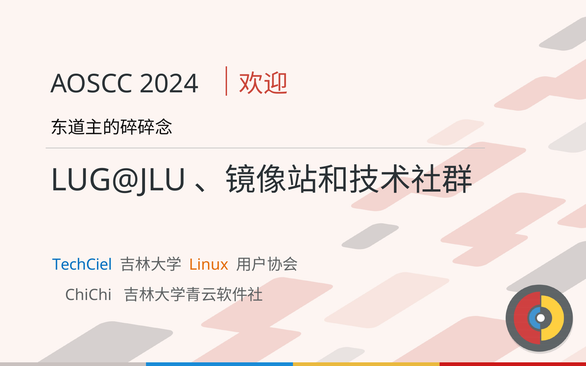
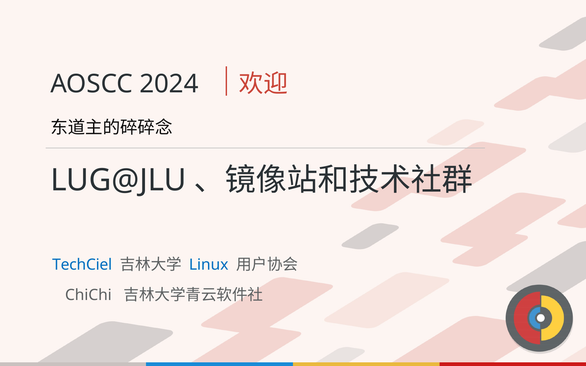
Linux colour: orange -> blue (209, 265)
